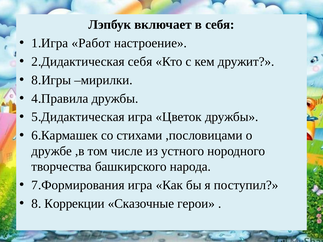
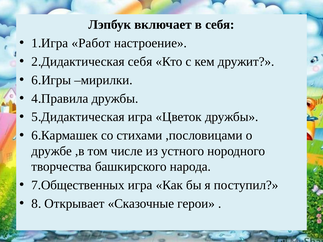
8.Игры: 8.Игры -> 6.Игры (51, 80)
7.Формирования: 7.Формирования -> 7.Общественных (78, 185)
Коррекции: Коррекции -> Открывает (74, 204)
